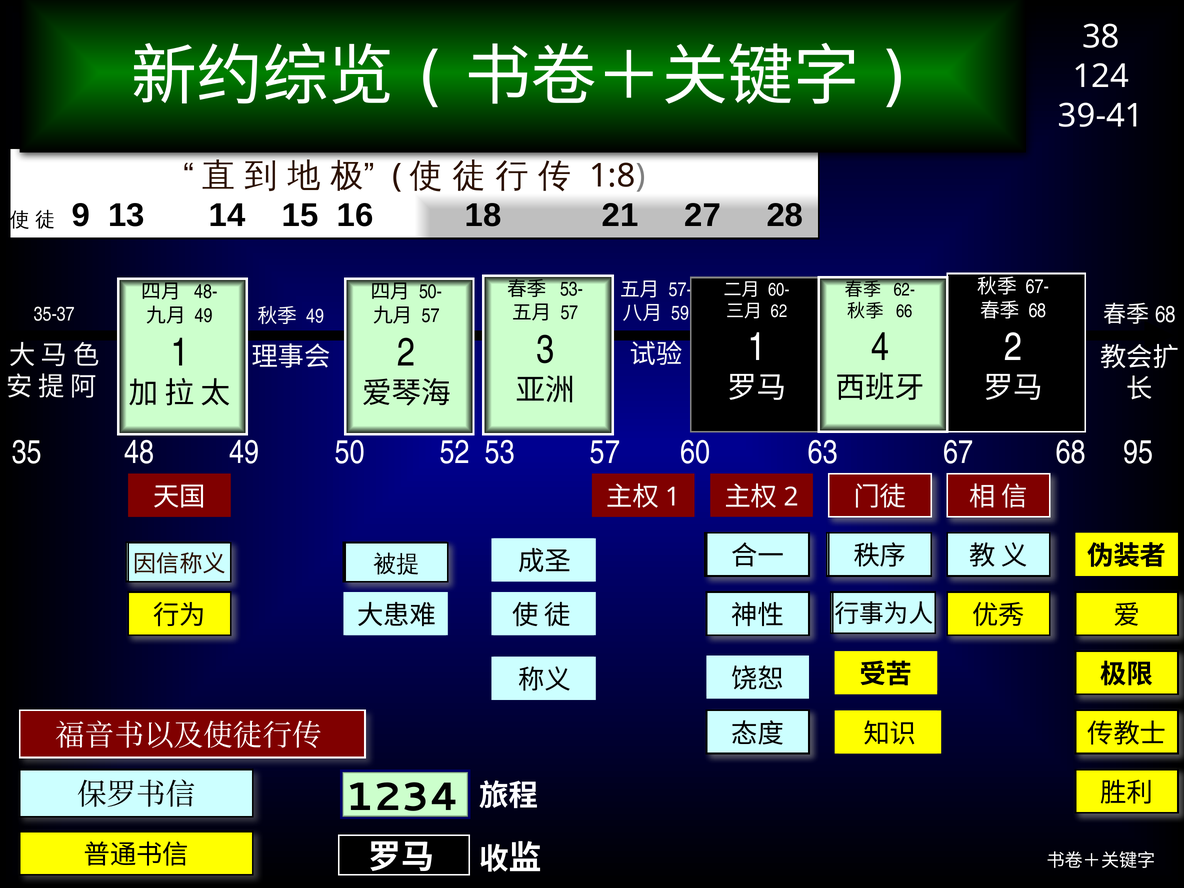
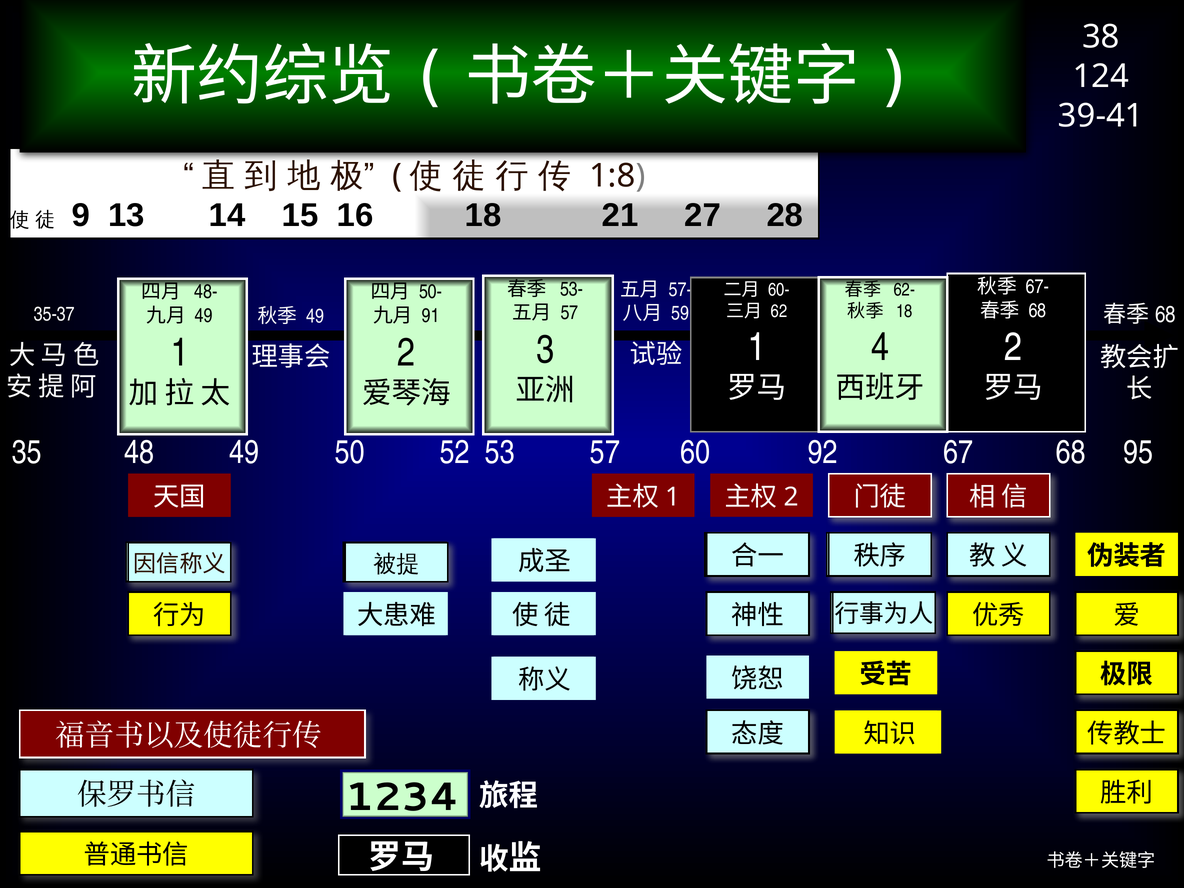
66: 66 -> 18 (904, 311)
57: 57 -> 91 (431, 316)
63: 63 -> 92 (823, 452)
